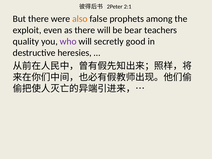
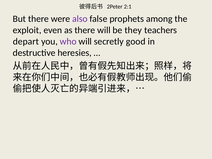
also colour: orange -> purple (80, 19)
bear: bear -> they (133, 30)
quality: quality -> depart (26, 41)
